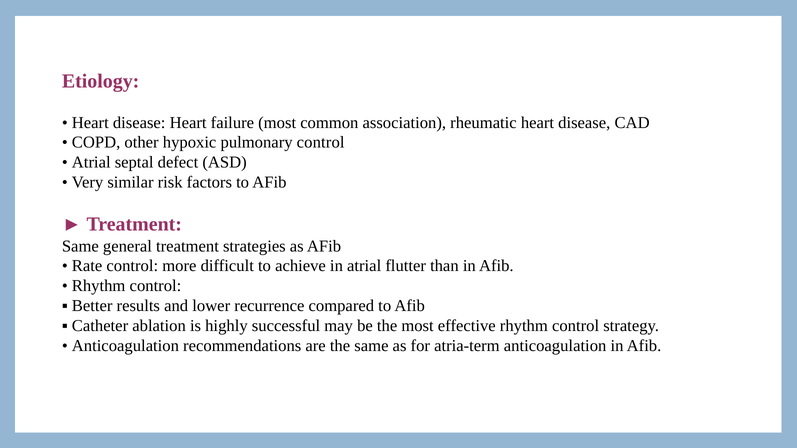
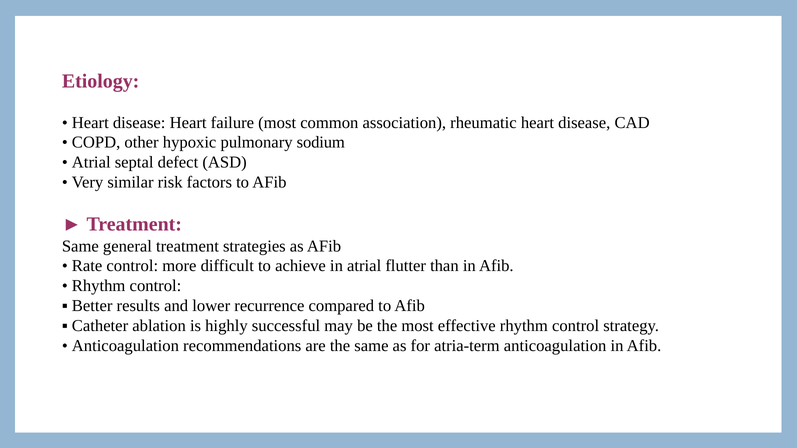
pulmonary control: control -> sodium (321, 143)
